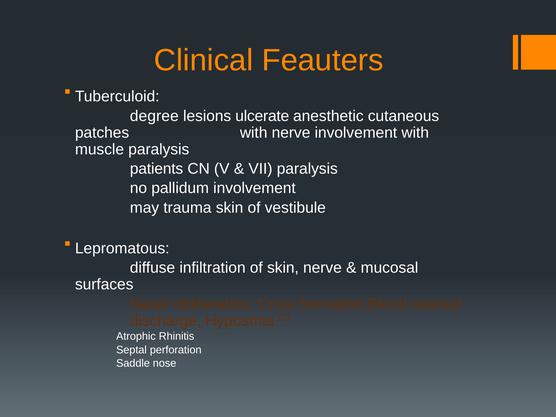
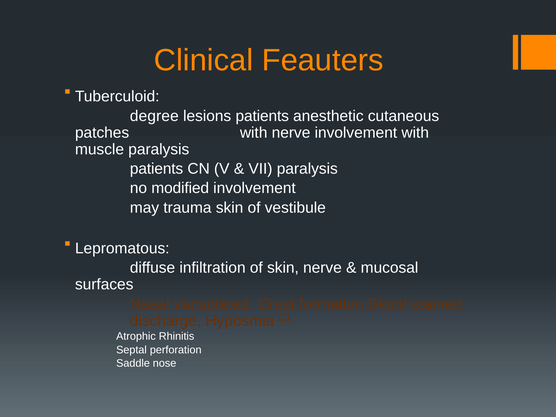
lesions ulcerate: ulcerate -> patients (262, 116)
pallidum: pallidum -> modified (180, 188)
obliterative: obliterative -> vacuolated (214, 304)
